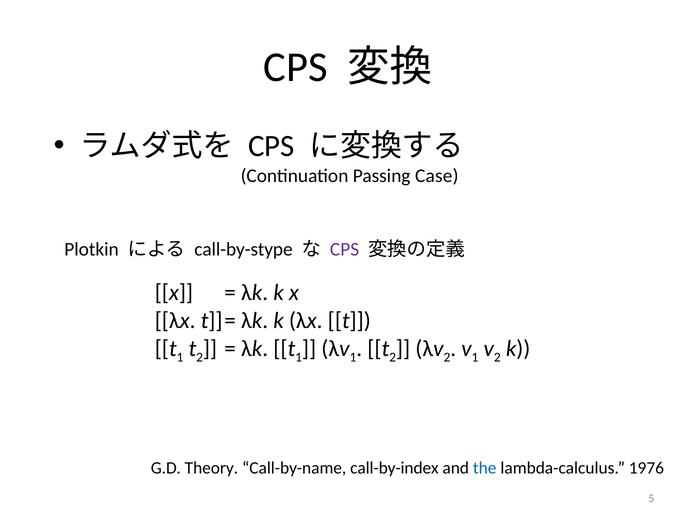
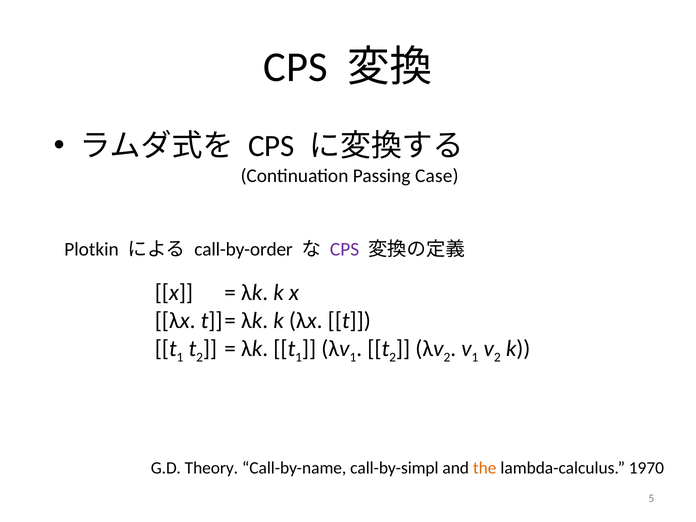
call-by-stype: call-by-stype -> call-by-order (244, 250)
call-by-index: call-by-index -> call-by-simpl (394, 468)
the colour: blue -> orange (485, 468)
1976: 1976 -> 1970 (646, 468)
